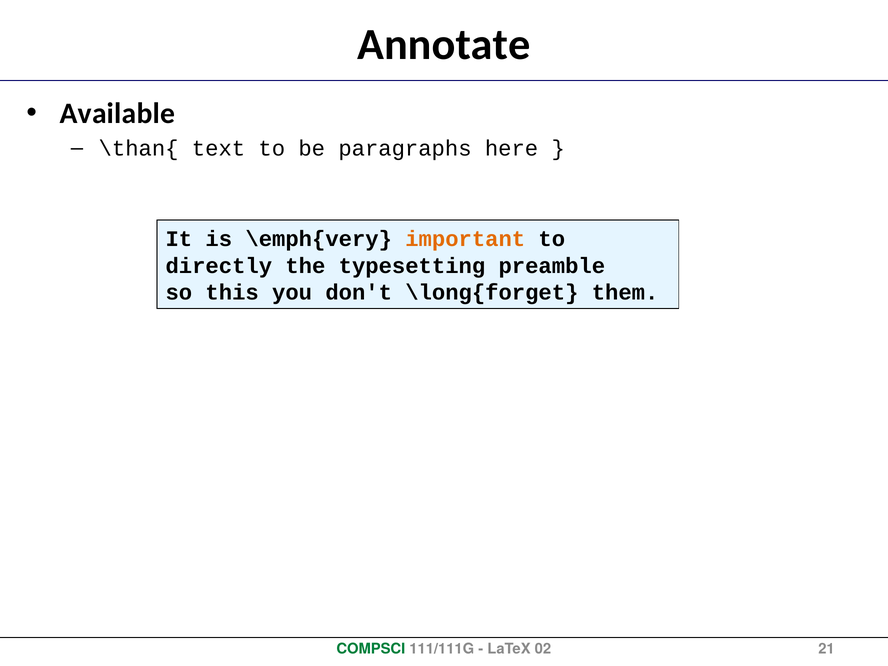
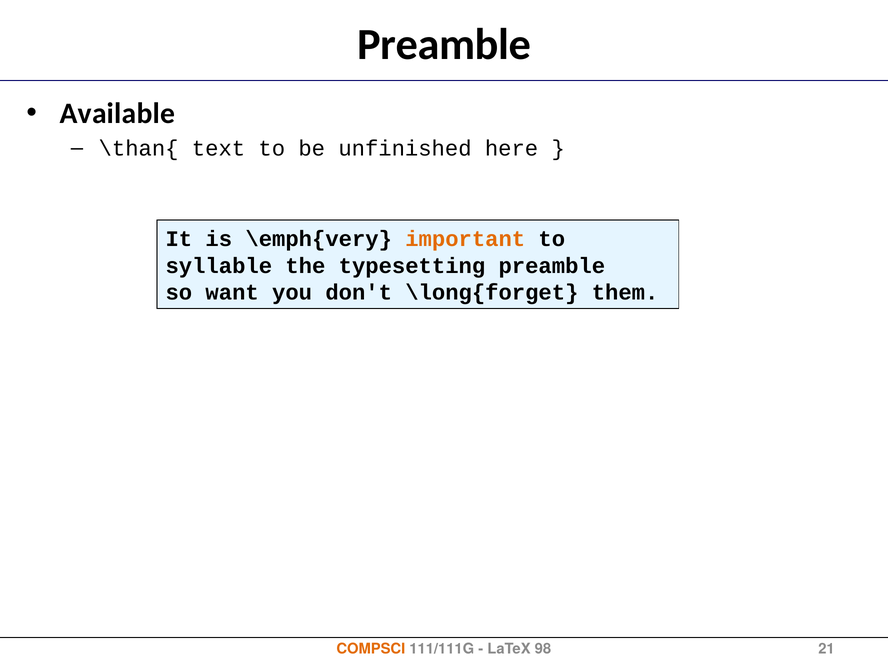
Annotate: Annotate -> Preamble (444, 45)
paragraphs: paragraphs -> unfinished (405, 149)
directly: directly -> syllable (219, 266)
this: this -> want (232, 292)
COMPSCI colour: green -> orange (371, 649)
02: 02 -> 98 (543, 649)
